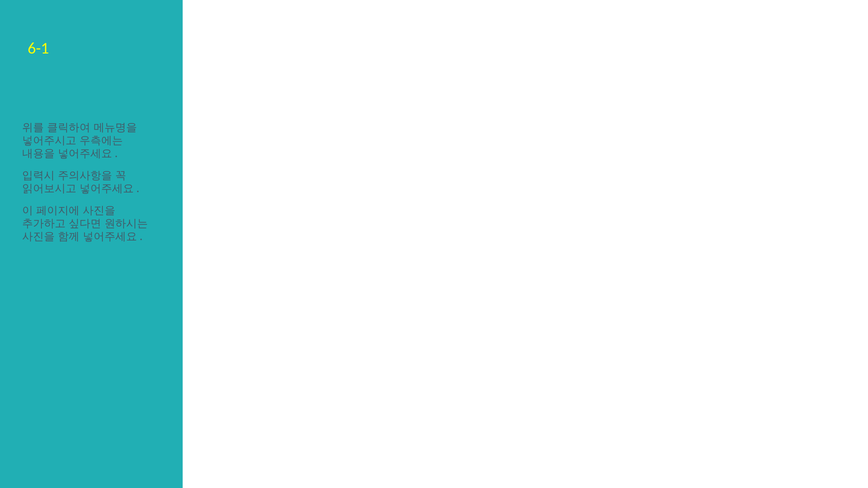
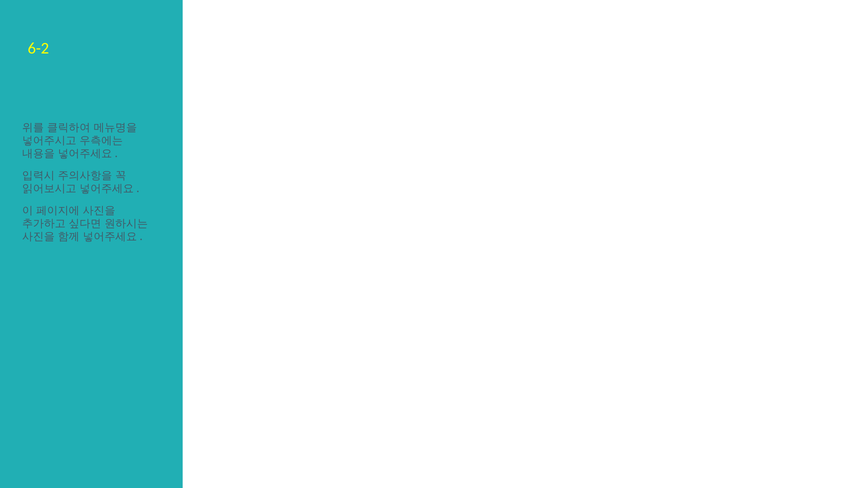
6-1: 6-1 -> 6-2 (38, 48)
